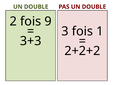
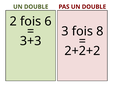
9: 9 -> 6 (48, 21)
1: 1 -> 8 (100, 31)
